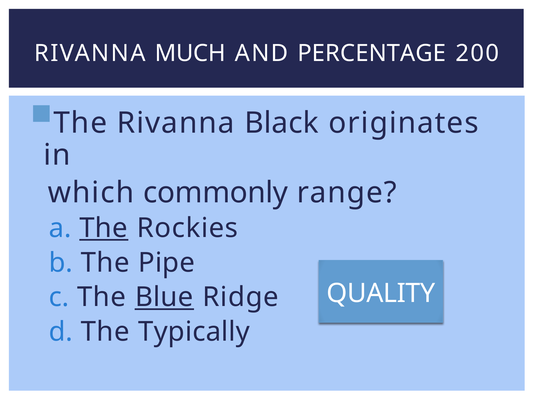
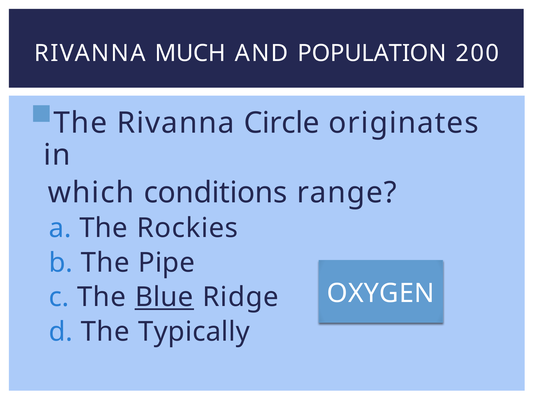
PERCENTAGE: PERCENTAGE -> POPULATION (372, 53)
Black: Black -> Circle (282, 123)
commonly: commonly -> conditions (216, 192)
The underline: present -> none (104, 228)
QUALITY: QUALITY -> OXYGEN (381, 293)
